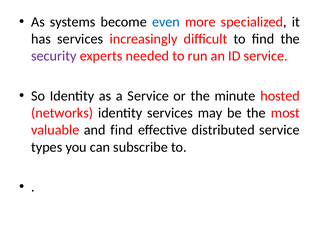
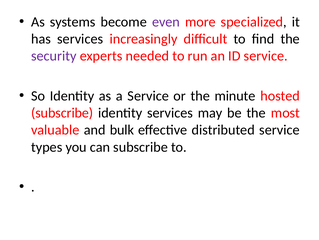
even colour: blue -> purple (166, 22)
networks: networks -> subscribe (62, 113)
and find: find -> bulk (122, 130)
